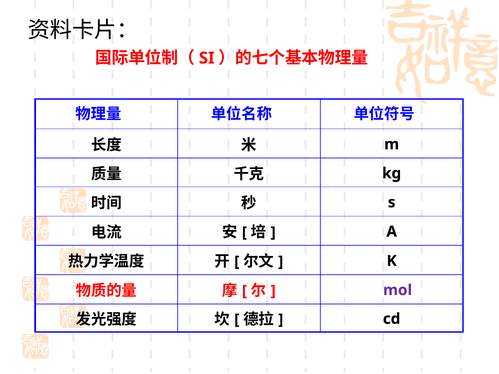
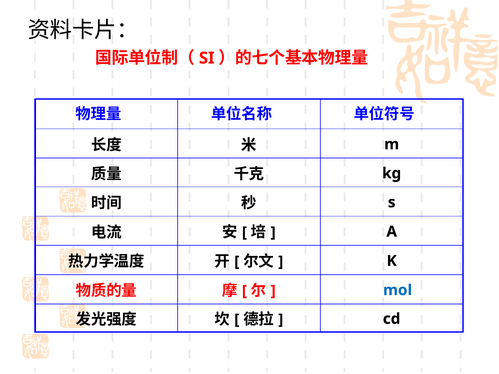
mol colour: purple -> blue (398, 290)
